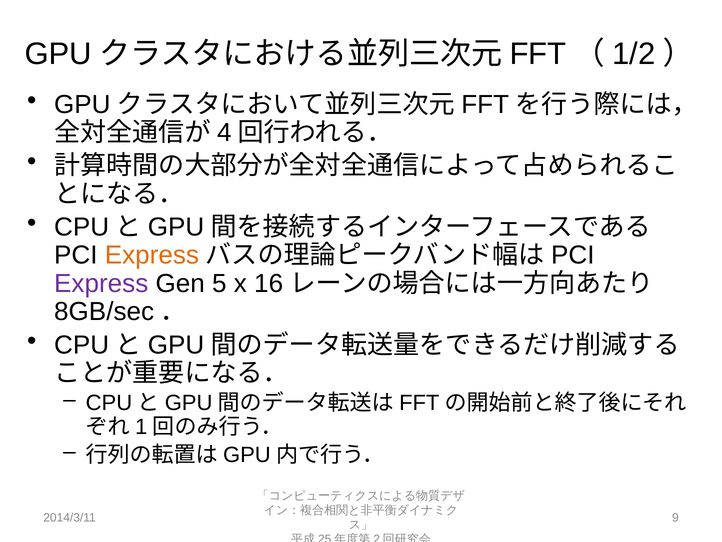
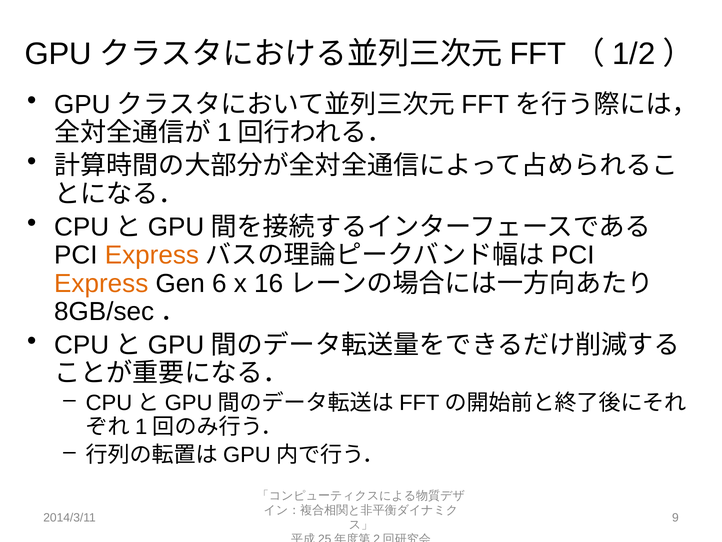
4: 4 -> 1 (224, 132)
Express colour: purple -> orange (101, 283)
5: 5 -> 6 (219, 283)
